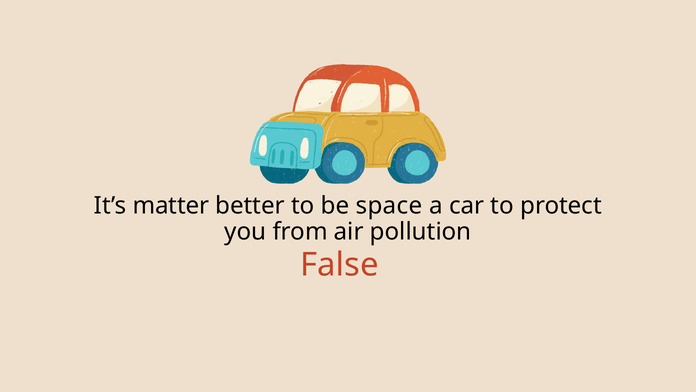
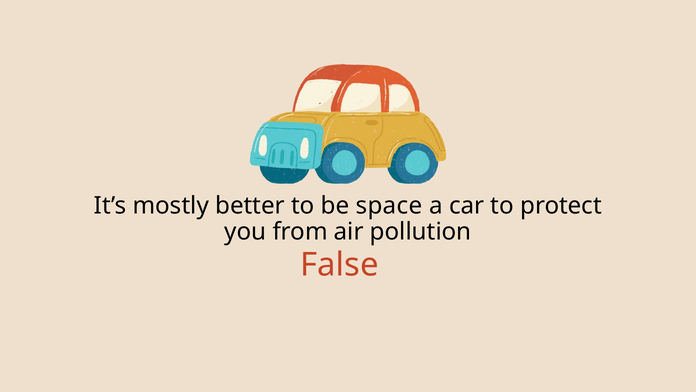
matter: matter -> mostly (171, 206)
